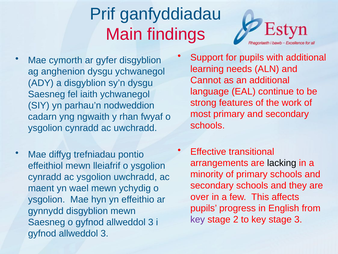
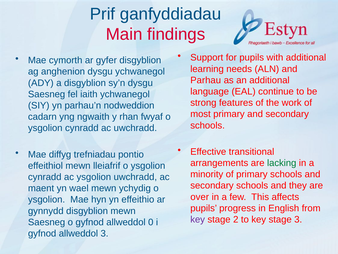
Cannot: Cannot -> Parhau (206, 80)
lacking colour: black -> green (282, 163)
o gyfnod allweddol 3: 3 -> 0 (151, 222)
